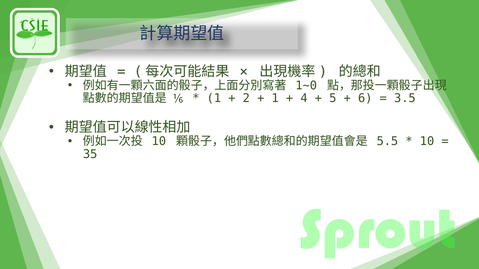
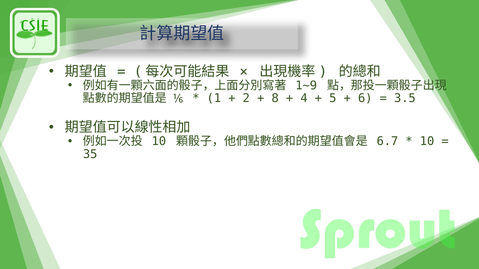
1~0: 1~0 -> 1~9 (306, 86)
1: 1 -> 8 (275, 99)
5.5: 5.5 -> 6.7 (387, 142)
